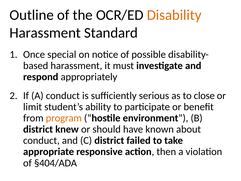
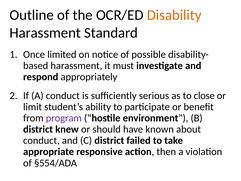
special: special -> limited (62, 54)
program colour: orange -> purple (64, 118)
§404/ADA: §404/ADA -> §554/ADA (56, 163)
